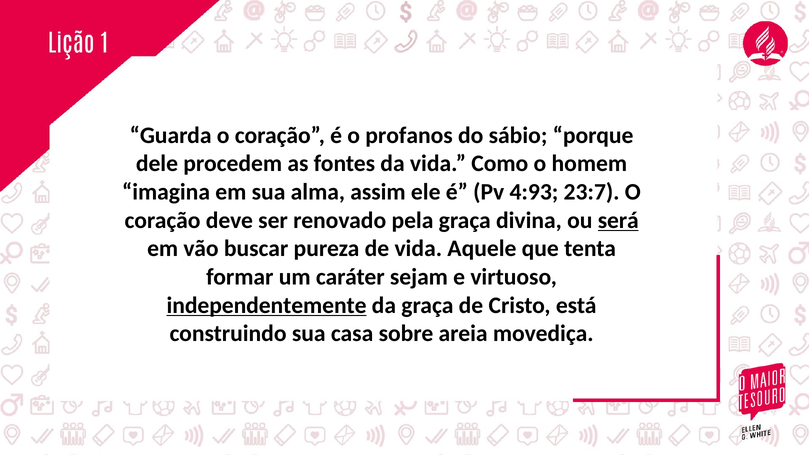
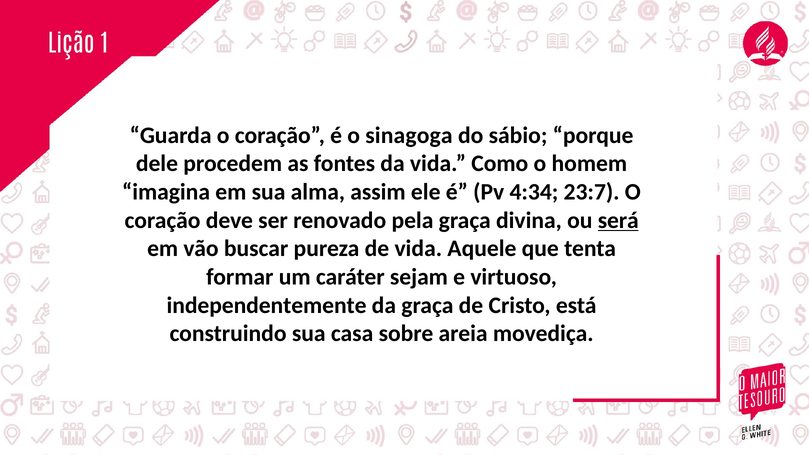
profanos: profanos -> sinagoga (409, 135)
4:93: 4:93 -> 4:34 (534, 192)
independentemente underline: present -> none (267, 305)
